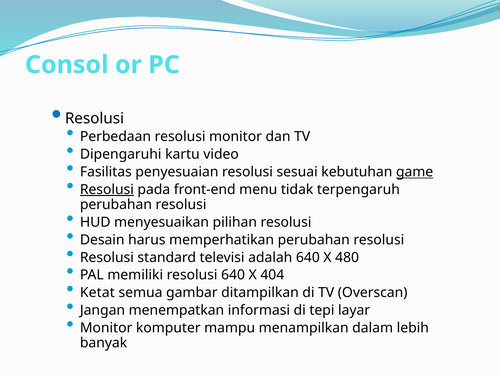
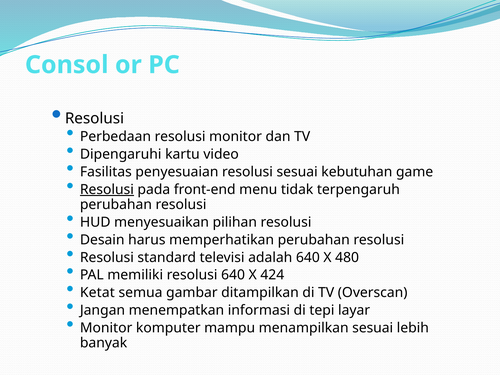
game underline: present -> none (415, 172)
404: 404 -> 424 (272, 275)
menampilkan dalam: dalam -> sesuai (373, 328)
